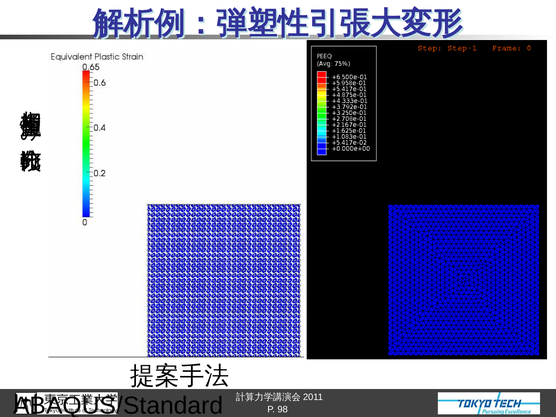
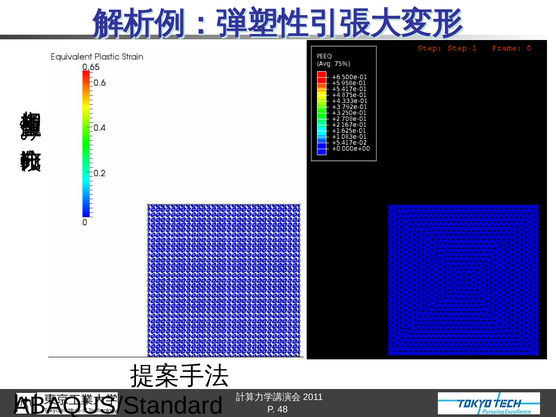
98: 98 -> 48 (283, 410)
